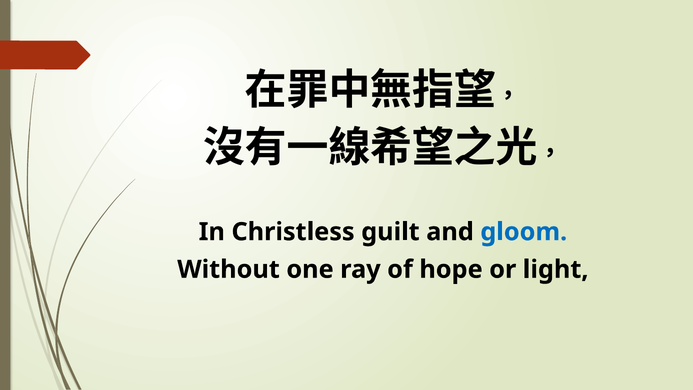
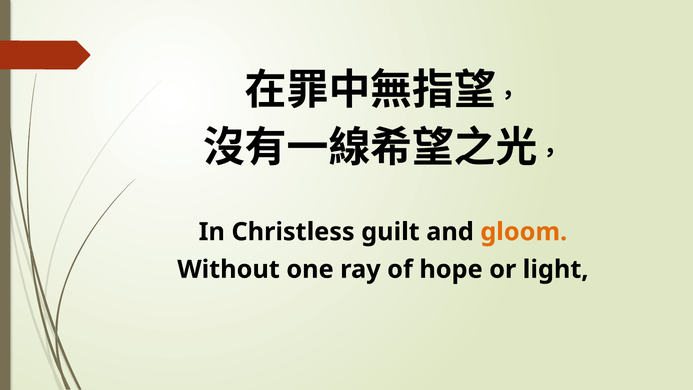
gloom colour: blue -> orange (524, 232)
